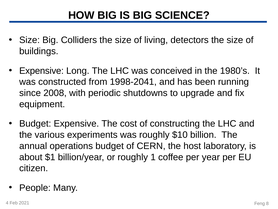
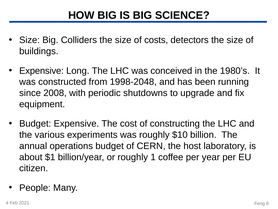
living: living -> costs (156, 40)
1998-2041: 1998-2041 -> 1998-2048 (133, 82)
